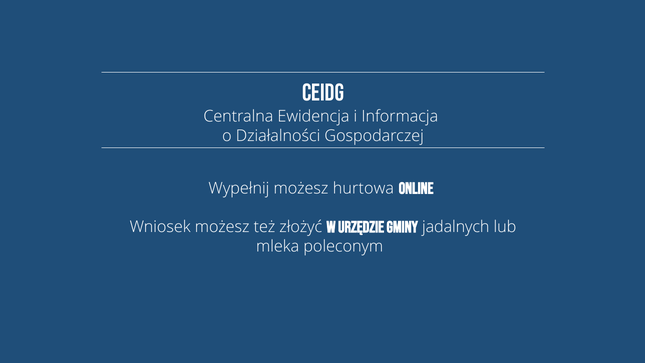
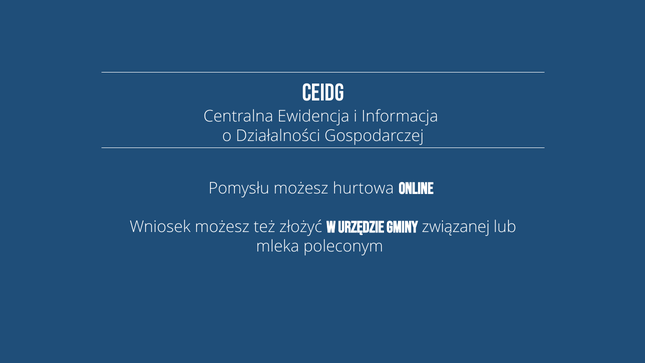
Wypełnij: Wypełnij -> Pomysłu (239, 188)
jadalnych: jadalnych -> związanej (456, 227)
